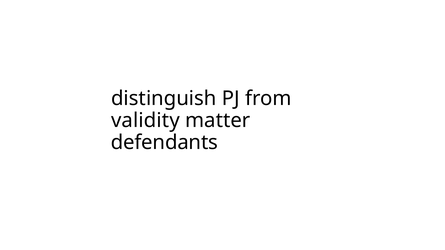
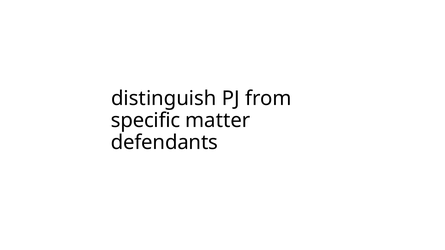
validity: validity -> specific (146, 120)
